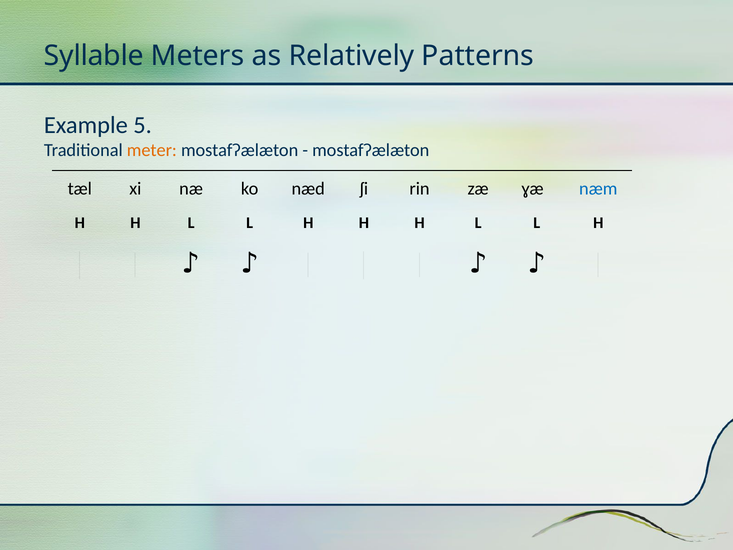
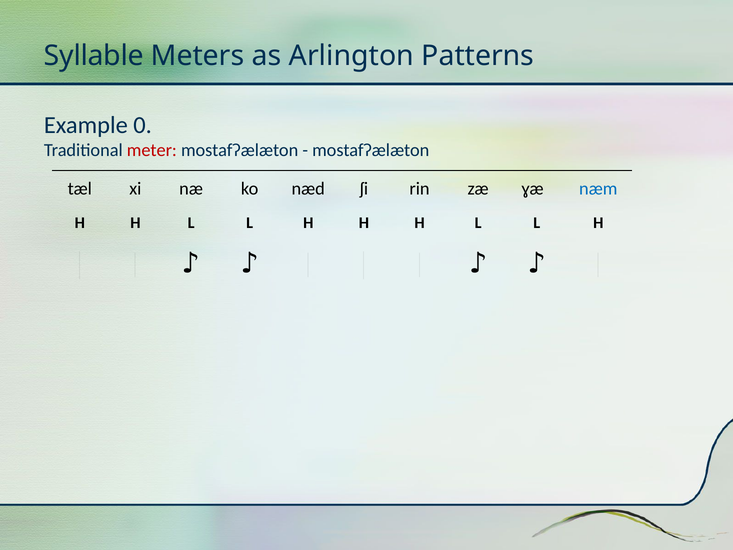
Relatively: Relatively -> Arlington (351, 56)
5: 5 -> 0 (143, 125)
meter colour: orange -> red (152, 150)
